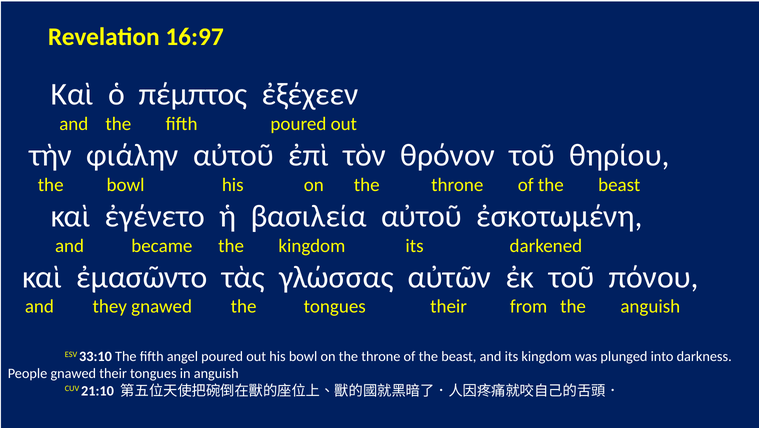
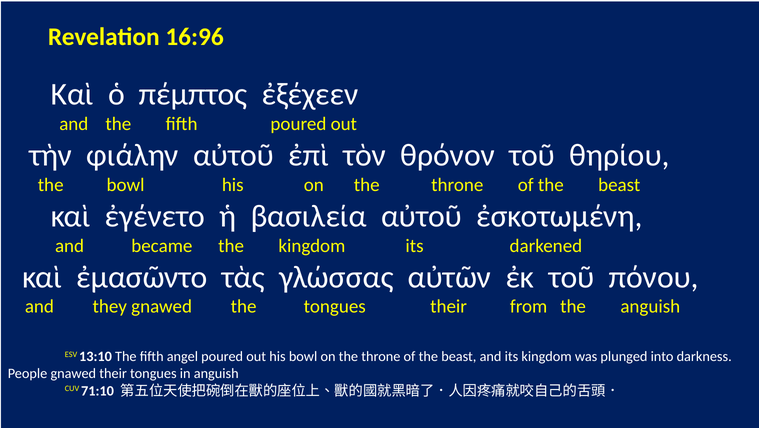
16:97: 16:97 -> 16:96 (195, 37)
33:10: 33:10 -> 13:10 (95, 357)
21:10: 21:10 -> 71:10 (97, 391)
